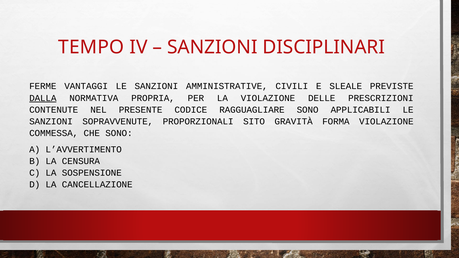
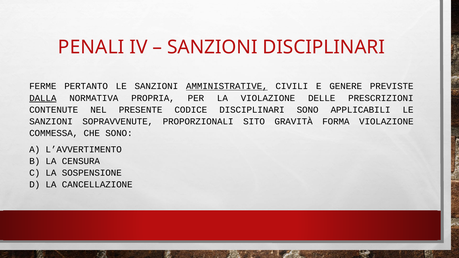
TEMPO: TEMPO -> PENALI (91, 47)
VANTAGGI: VANTAGGI -> PERTANTO (86, 86)
AMMINISTRATIVE underline: none -> present (227, 86)
SLEALE: SLEALE -> GENERE (346, 86)
CODICE RAGGUAGLIARE: RAGGUAGLIARE -> DISCIPLINARI (252, 110)
